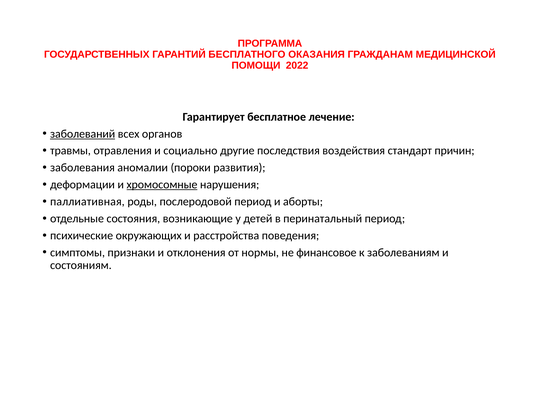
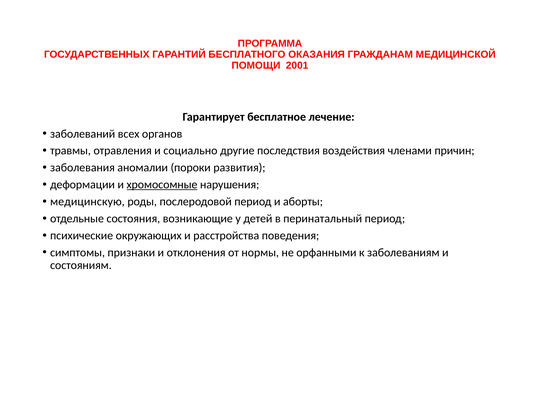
2022: 2022 -> 2001 (297, 65)
заболеваний underline: present -> none (83, 134)
стандарт: стандарт -> членами (410, 151)
паллиативная: паллиативная -> медицинскую (87, 202)
финансовое: финансовое -> орфанными (326, 253)
